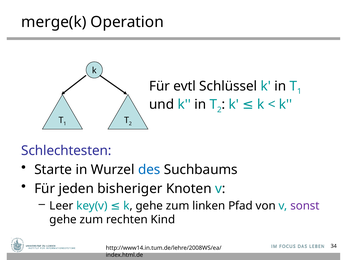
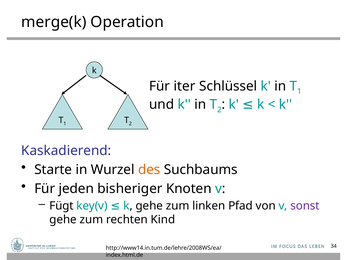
evtl: evtl -> iter (185, 86)
Schlechtesten: Schlechtesten -> Kaskadierend (66, 151)
des colour: blue -> orange (149, 170)
Leer: Leer -> Fügt (61, 206)
